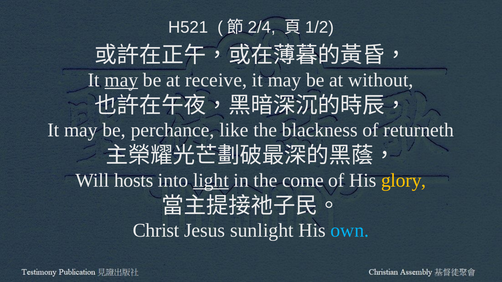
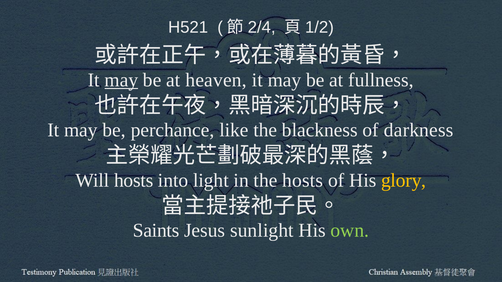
receive: receive -> heaven (216, 80)
without: without -> fullness (381, 80)
returneth: returneth -> darkness (419, 130)
light underline: present -> none (211, 181)
the come: come -> hosts (303, 181)
Christ: Christ -> Saints (156, 231)
own colour: light blue -> light green (350, 231)
